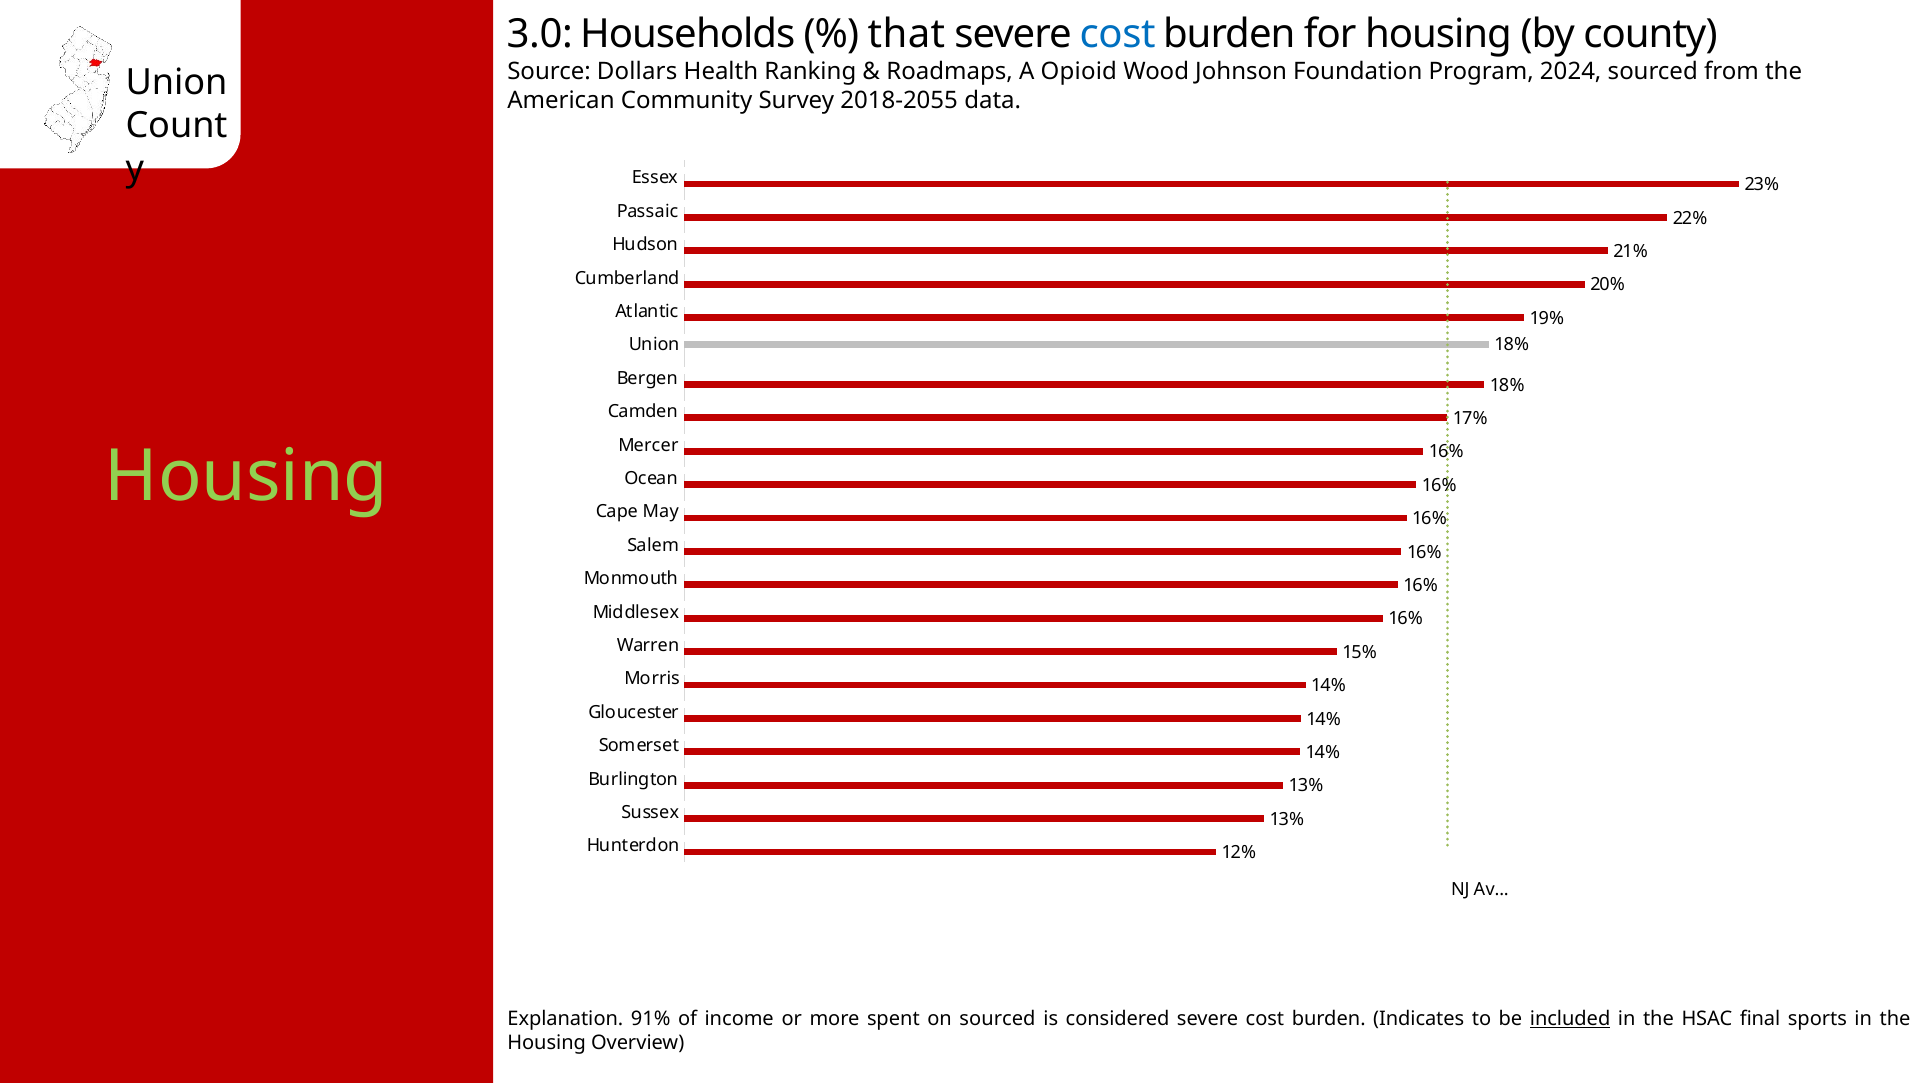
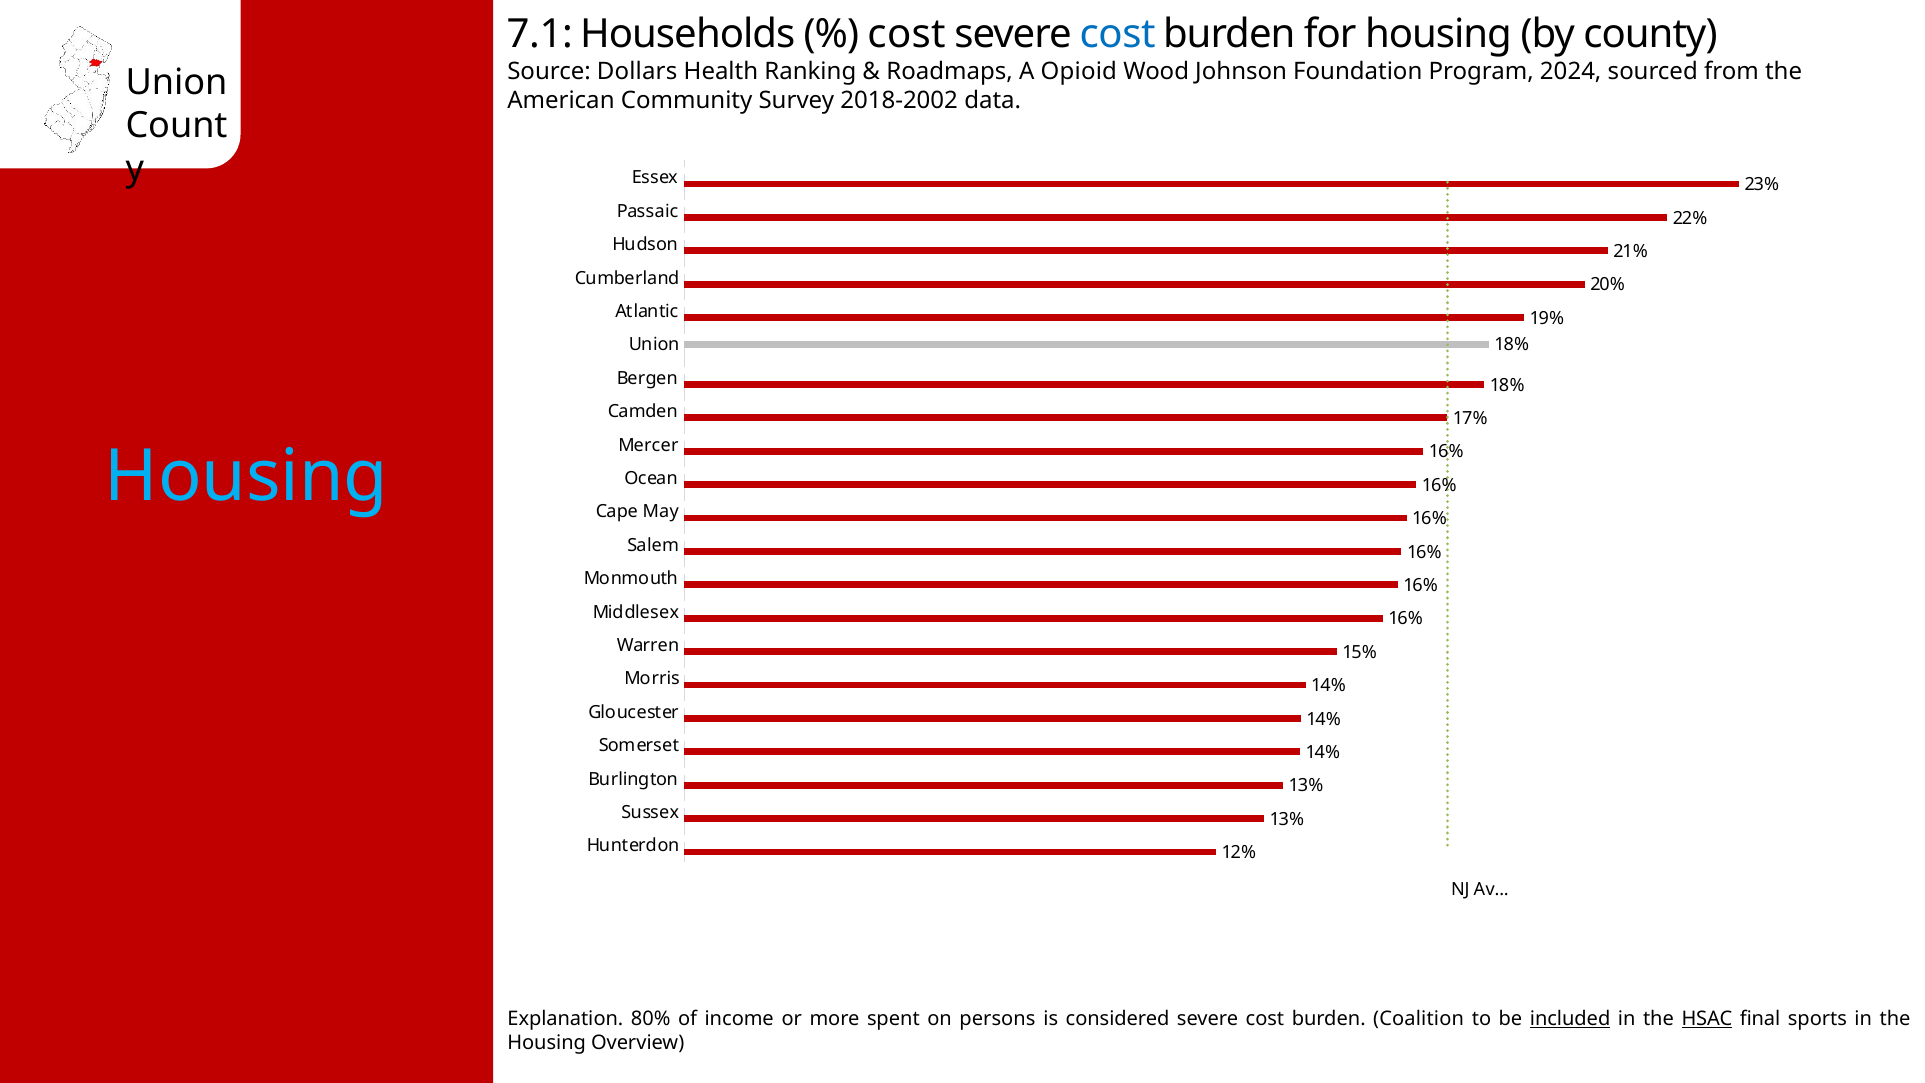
3.0: 3.0 -> 7.1 (540, 34)
that: that -> cost (907, 34)
2018-2055: 2018-2055 -> 2018-2002 (899, 100)
Housing colour: light green -> light blue (247, 476)
91%: 91% -> 80% (651, 1019)
on sourced: sourced -> persons (997, 1019)
Indicates: Indicates -> Coalition (1419, 1019)
HSAC underline: none -> present (1707, 1019)
